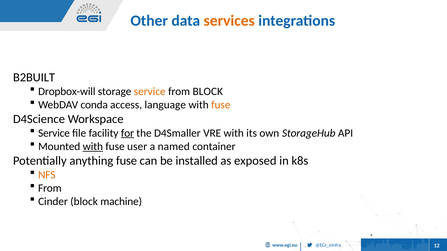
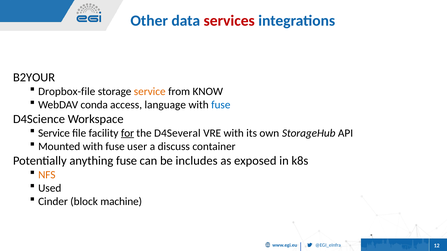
services colour: orange -> red (229, 21)
B2BUILT: B2BUILT -> B2YOUR (34, 77)
Dropbox-will: Dropbox-will -> Dropbox-file (67, 92)
from BLOCK: BLOCK -> KNOW (208, 92)
fuse colour: orange -> blue (221, 105)
D4Smaller: D4Smaller -> D4Several (177, 133)
with underline: present -> none (93, 147)
named: named -> discuss (174, 147)
installed: installed -> includes (197, 161)
From: From -> Used (50, 188)
